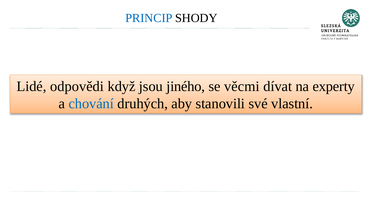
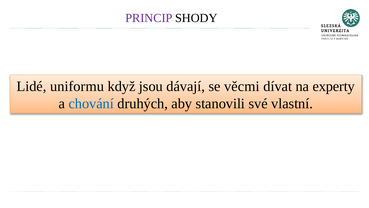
PRINCIP colour: blue -> purple (149, 18)
odpovědi: odpovědi -> uniformu (77, 86)
jiného: jiného -> dávají (186, 86)
